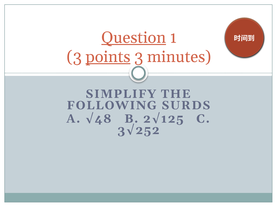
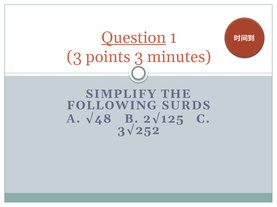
points underline: present -> none (108, 57)
